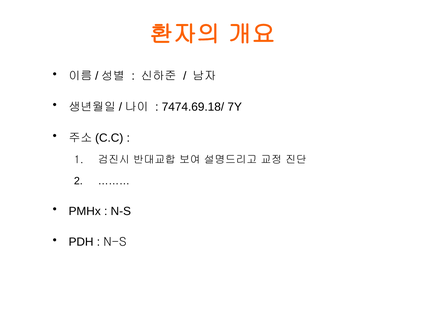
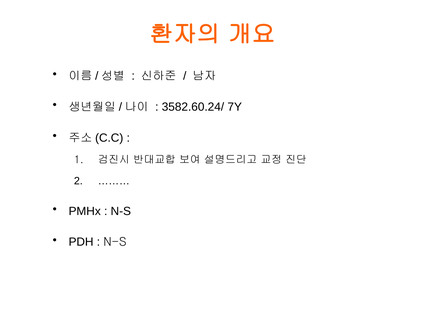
7474.69.18/: 7474.69.18/ -> 3582.60.24/ (193, 107)
